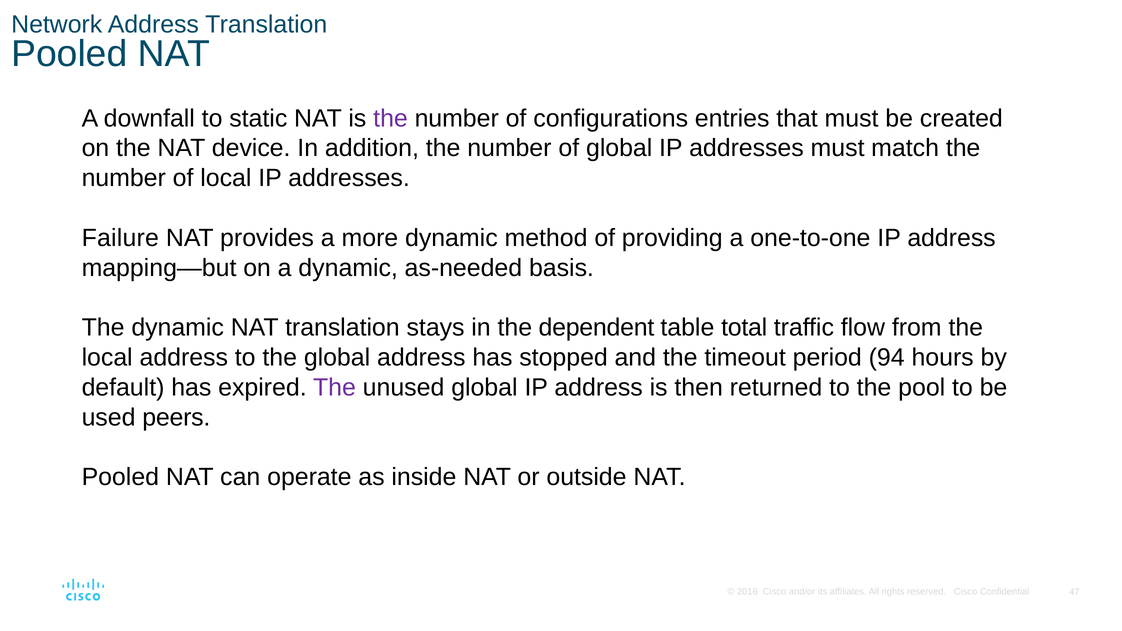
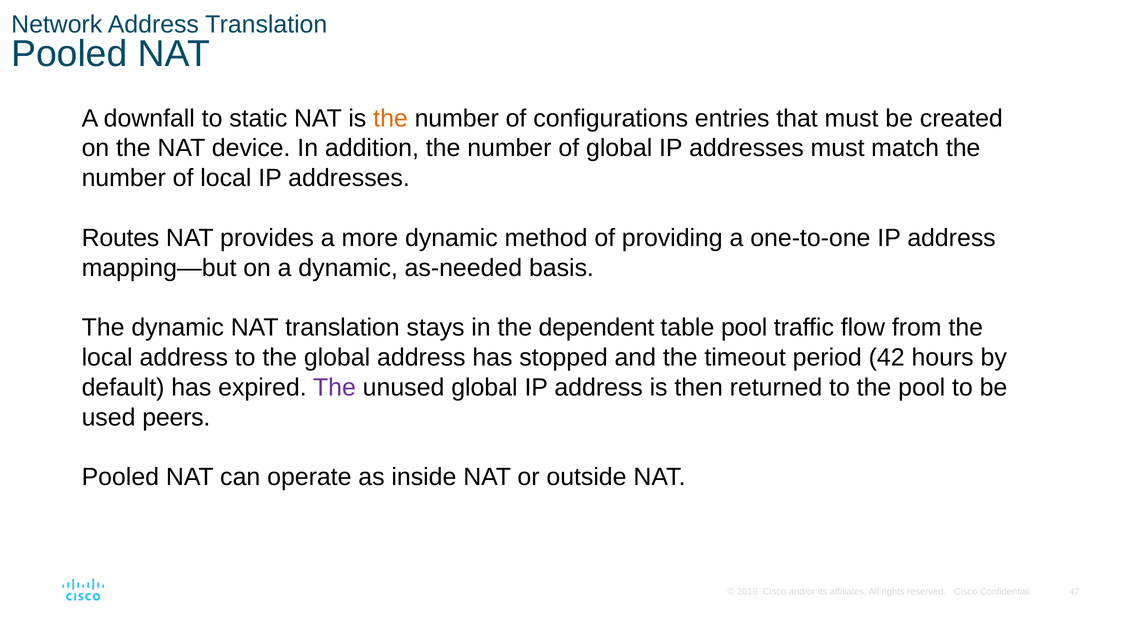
the colour: purple -> orange (391, 118)
Failure: Failure -> Routes (120, 238)
table total: total -> pool (744, 328)
94: 94 -> 42 (887, 358)
